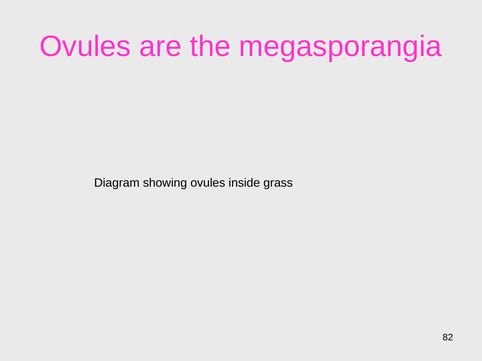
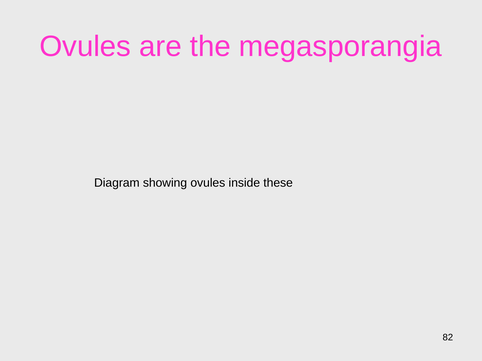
grass: grass -> these (278, 183)
